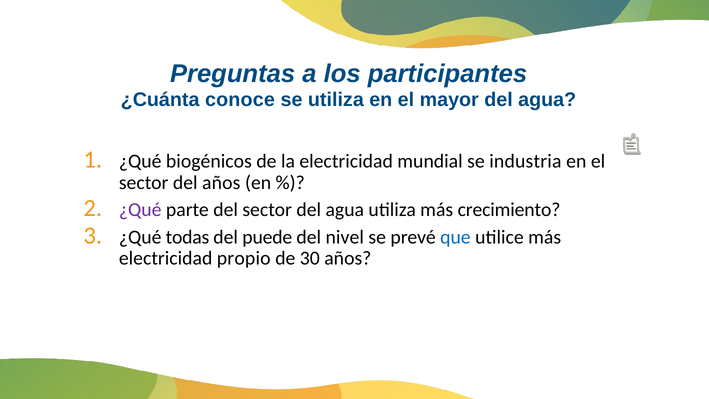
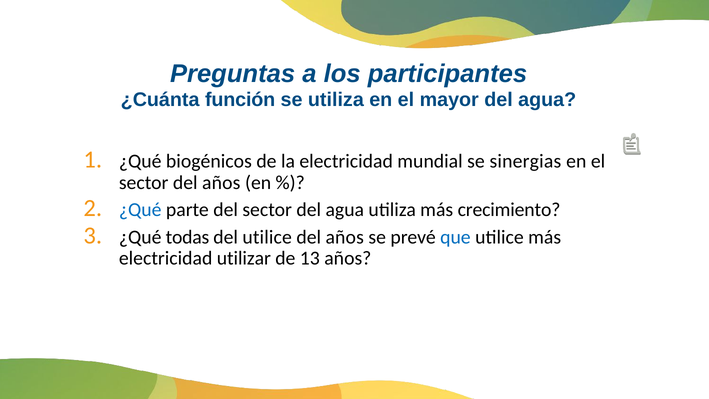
conoce: conoce -> función (240, 100)
industria: industria -> sinergias (525, 161)
¿Qué colour: purple -> blue (140, 210)
del puede: puede -> utilice (267, 237)
nivel: nivel -> años (345, 237)
propio: propio -> utilizar (244, 258)
30: 30 -> 13 (310, 258)
